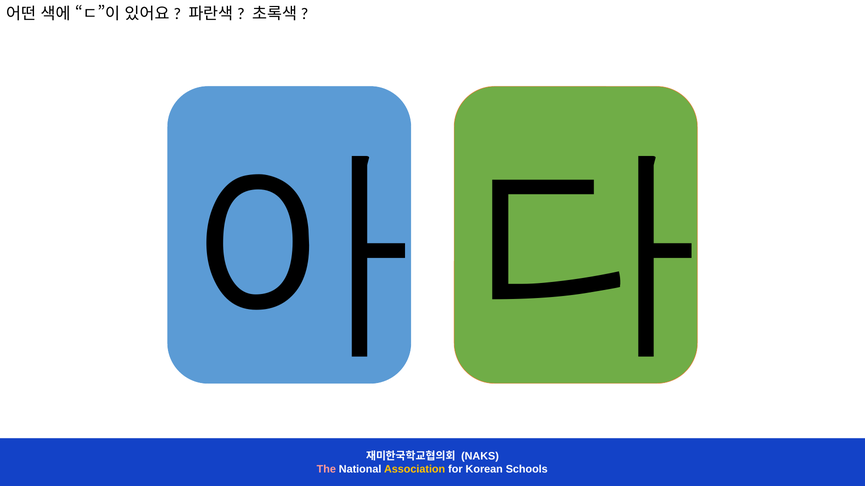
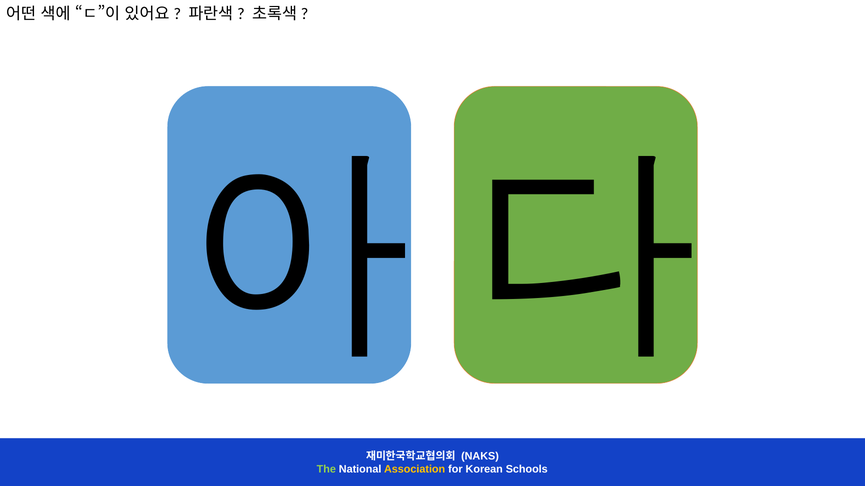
The colour: pink -> light green (326, 470)
